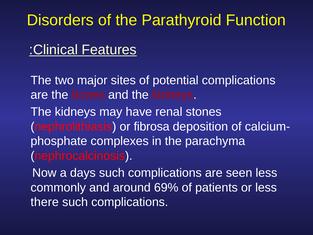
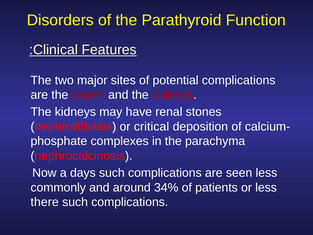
fibrosa: fibrosa -> critical (151, 126)
69%: 69% -> 34% (166, 187)
